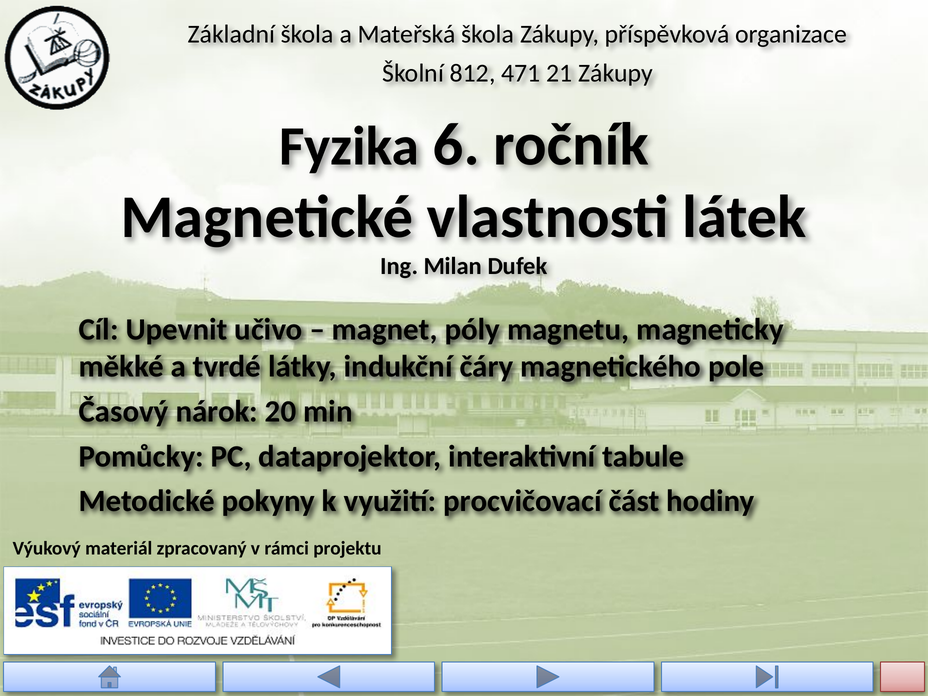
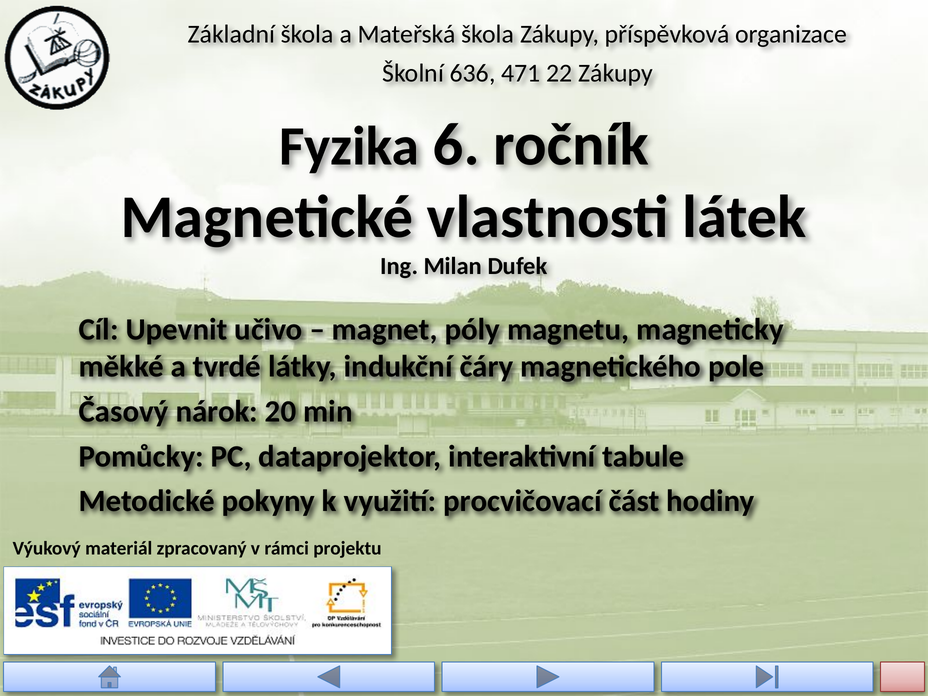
812: 812 -> 636 (473, 73)
21: 21 -> 22 (559, 73)
